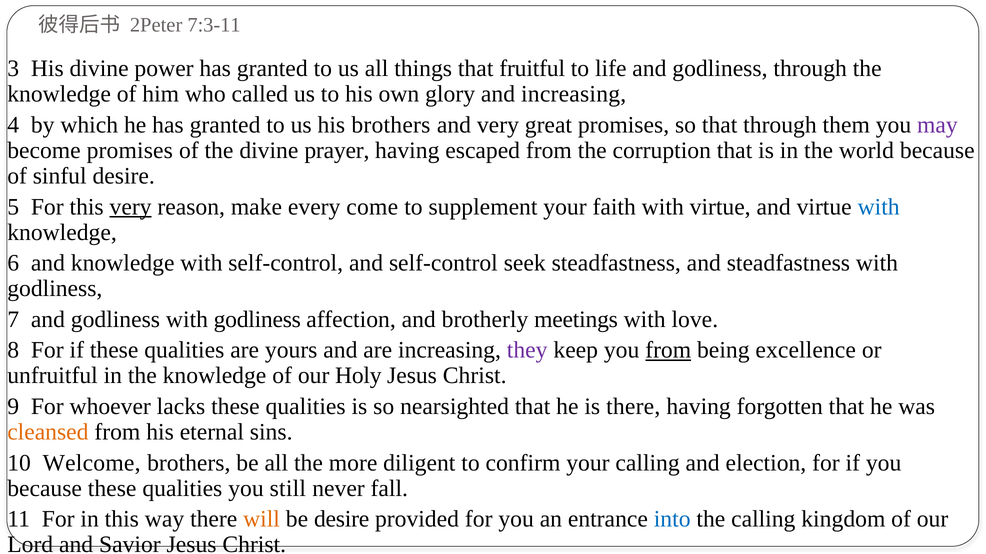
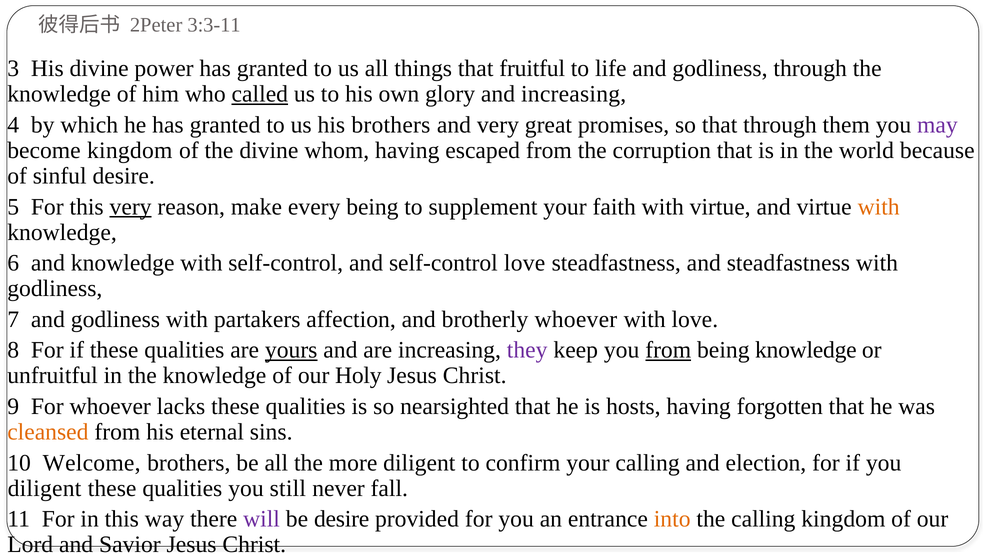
7:3-11: 7:3-11 -> 3:3-11 (214, 25)
called underline: none -> present (260, 94)
become promises: promises -> kingdom (130, 151)
prayer: prayer -> whom (337, 151)
every come: come -> being (372, 207)
with colour: blue -> orange (879, 207)
self-control seek: seek -> love (525, 263)
godliness with godliness: godliness -> partakers (257, 320)
brotherly meetings: meetings -> whoever (576, 320)
yours underline: none -> present (291, 351)
being excellence: excellence -> knowledge (806, 351)
is there: there -> hosts (633, 407)
because: because -> diligent (45, 489)
will colour: orange -> purple (262, 520)
into colour: blue -> orange (672, 520)
